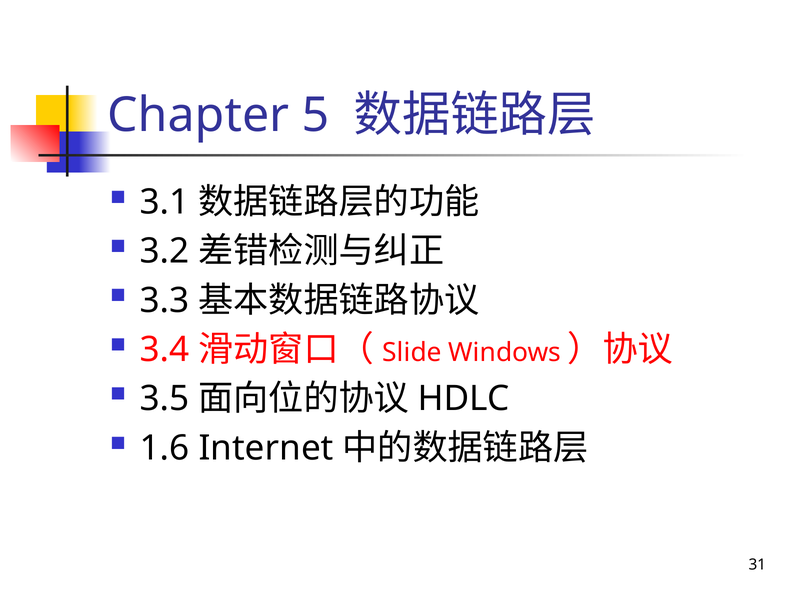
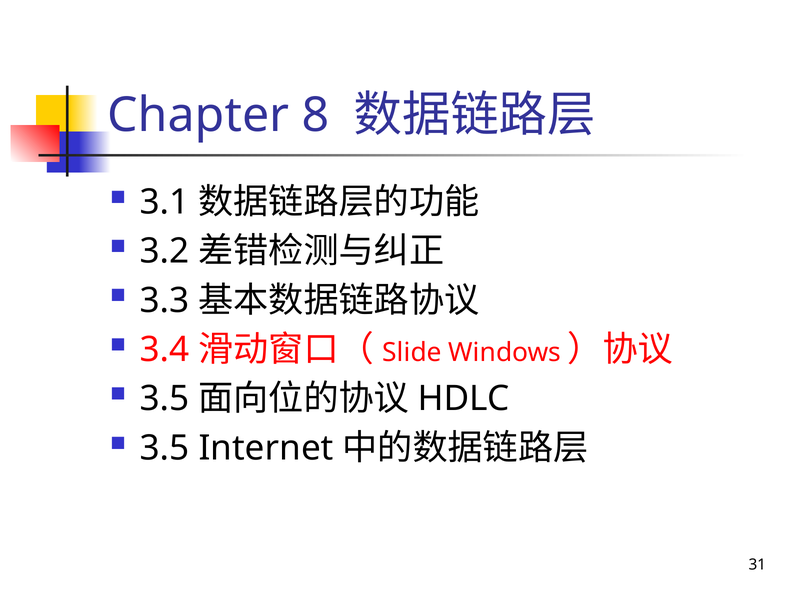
5: 5 -> 8 (316, 115)
1.6: 1.6 -> 3.5 (165, 448)
